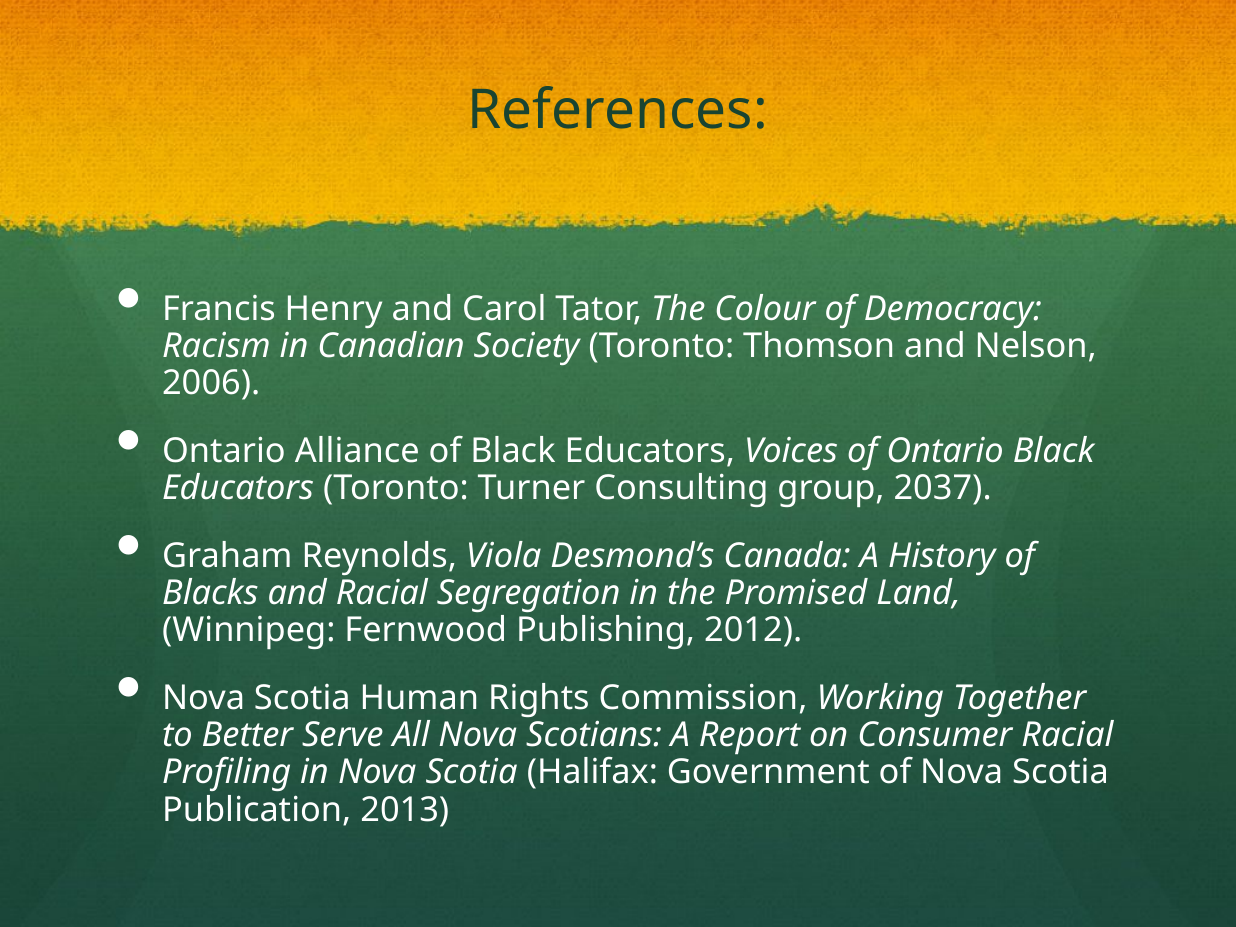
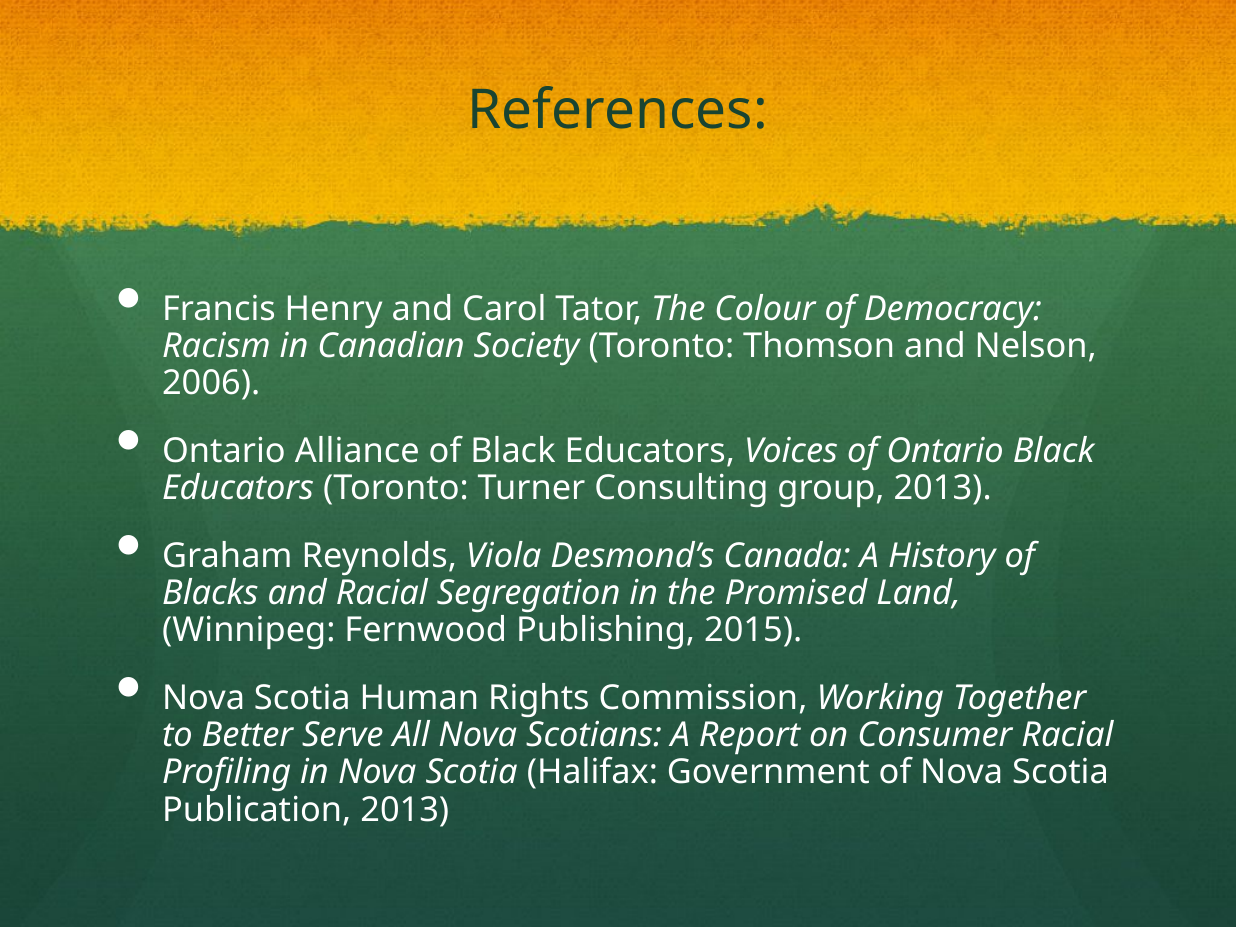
group 2037: 2037 -> 2013 (943, 488)
2012: 2012 -> 2015 (753, 630)
